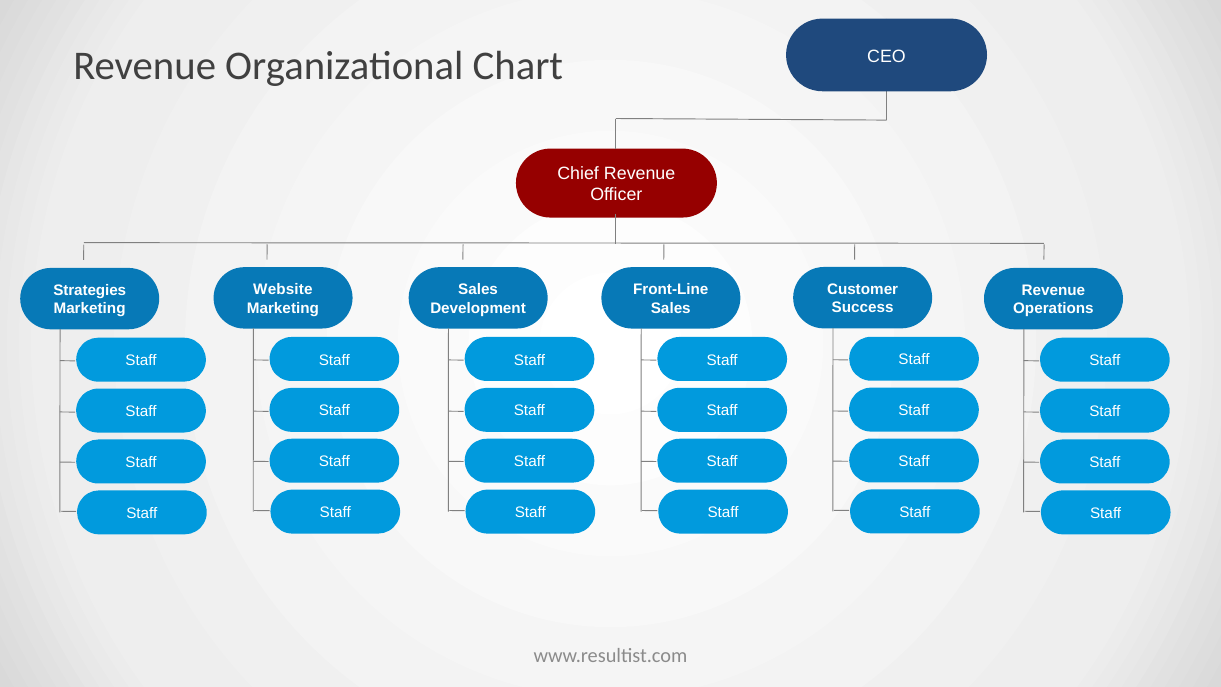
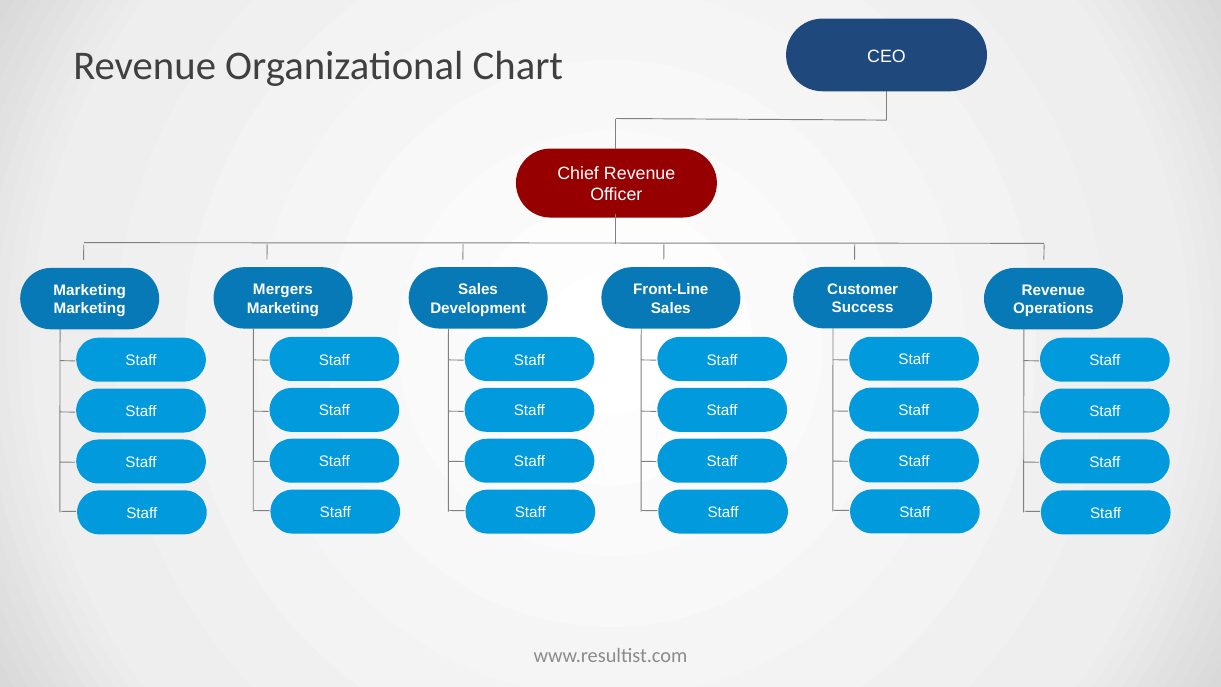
Website: Website -> Mergers (283, 290)
Strategies: Strategies -> Marketing (90, 290)
